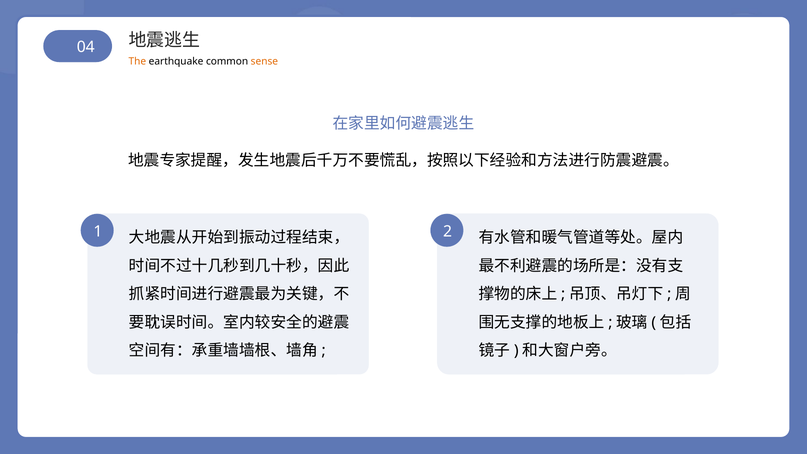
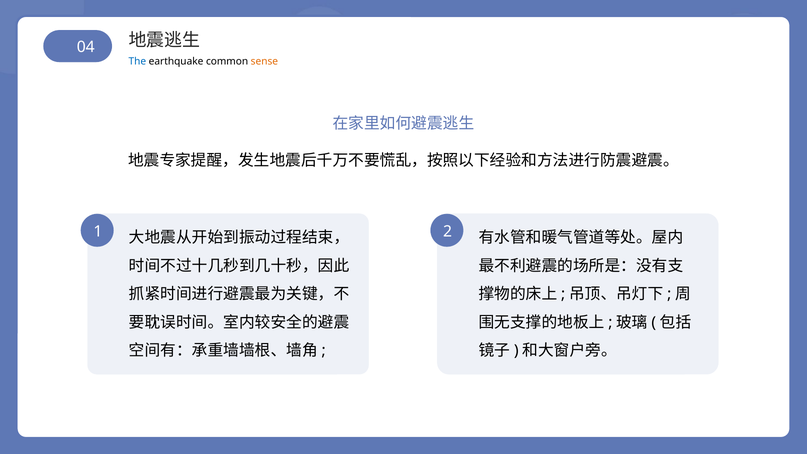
The colour: orange -> blue (137, 61)
